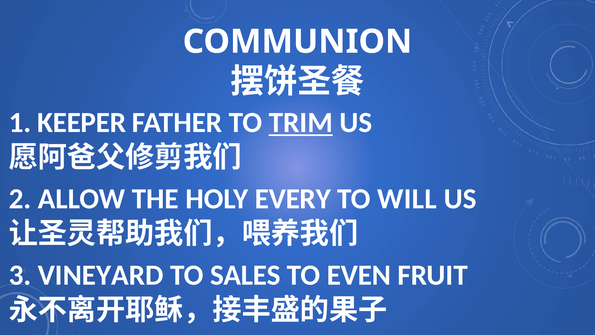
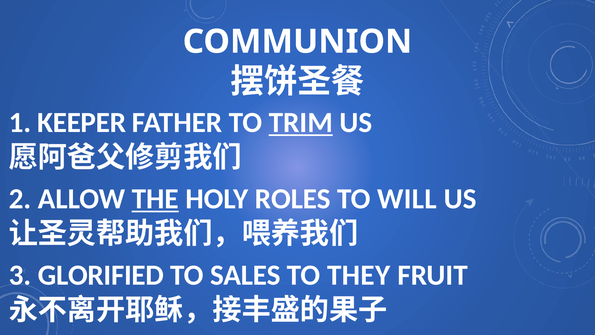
THE underline: none -> present (155, 199)
EVERY: EVERY -> ROLES (293, 199)
VINEYARD: VINEYARD -> GLORIFIED (101, 275)
EVEN: EVEN -> THEY (359, 275)
